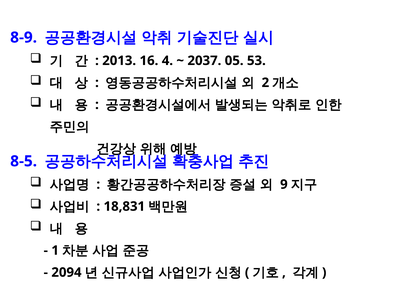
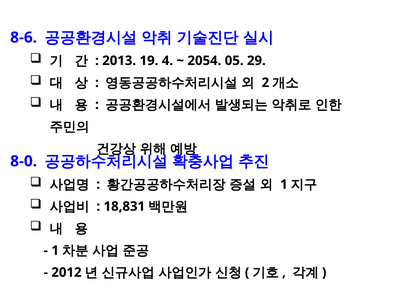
8-9: 8-9 -> 8-6 (24, 37)
16: 16 -> 19 (149, 61)
2037: 2037 -> 2054 (204, 61)
53: 53 -> 29 (256, 61)
8-5: 8-5 -> 8-0 (24, 161)
9: 9 -> 1 (284, 184)
2094: 2094 -> 2012 (66, 272)
